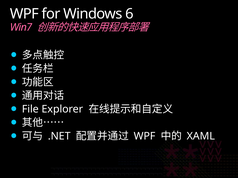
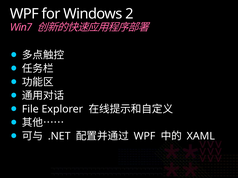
6: 6 -> 2 (129, 14)
